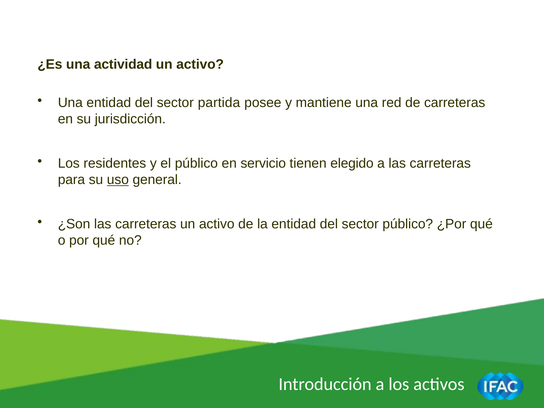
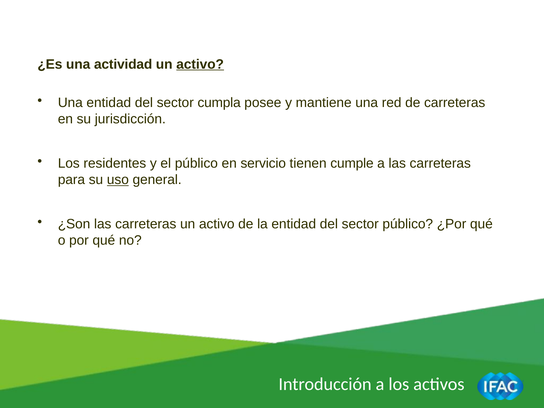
activo underline: none -> present (200, 64)
partida: partida -> cumpla (219, 103)
elegido: elegido -> cumple (352, 163)
